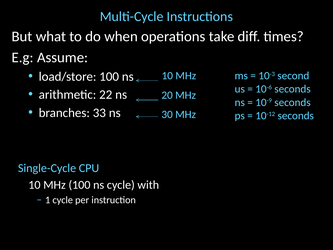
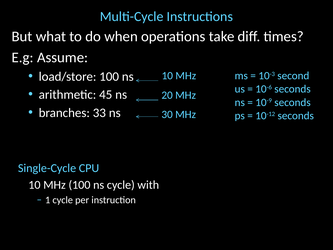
22: 22 -> 45 (106, 95)
